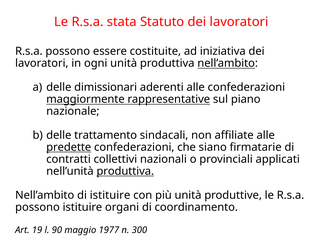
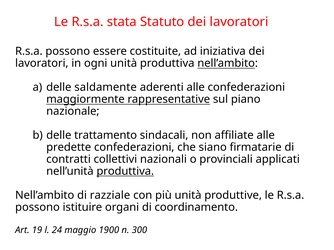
dimissionari: dimissionari -> saldamente (106, 87)
predette underline: present -> none (69, 147)
di istituire: istituire -> razziale (110, 196)
90: 90 -> 24 (57, 231)
1977: 1977 -> 1900 (109, 231)
